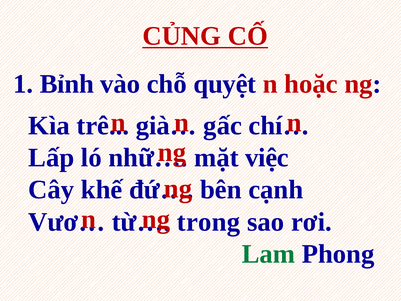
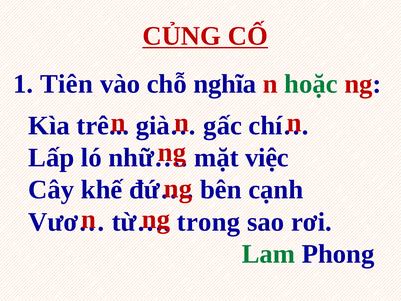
Bỉnh: Bỉnh -> Tiên (67, 84)
quyệt: quyệt -> nghĩa (225, 84)
hoặc colour: red -> green (311, 84)
